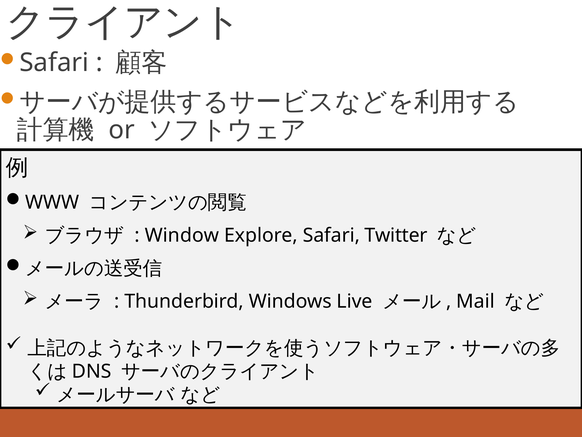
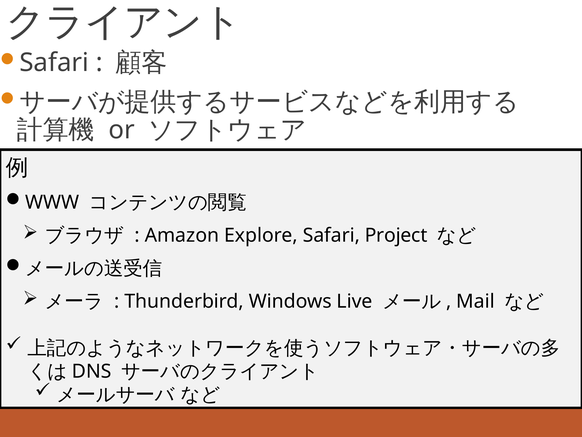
Window: Window -> Amazon (182, 235)
Twitter: Twitter -> Project (396, 235)
